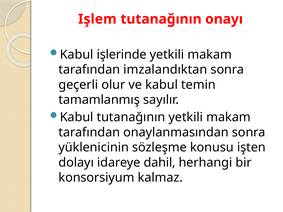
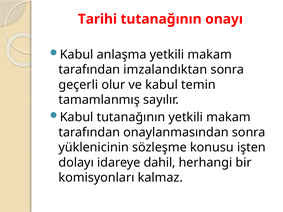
Işlem: Işlem -> Tarihi (97, 19)
işlerinde: işlerinde -> anlaşma (122, 55)
konsorsiyum: konsorsiyum -> komisyonları (96, 178)
